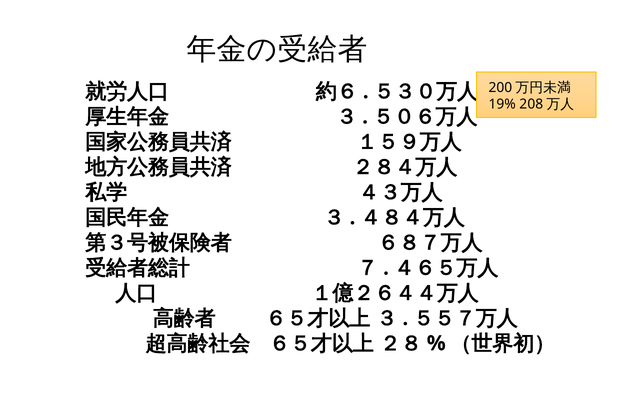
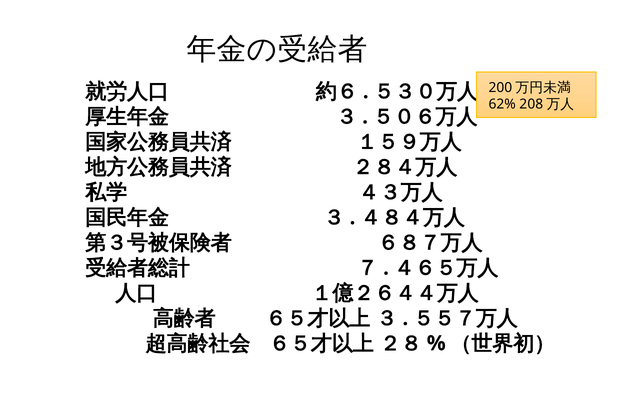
19%: 19% -> 62% (502, 104)
